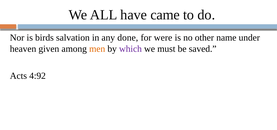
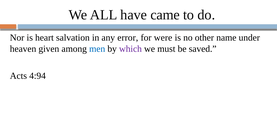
birds: birds -> heart (44, 38)
done: done -> error (128, 38)
men colour: orange -> blue (97, 49)
4:92: 4:92 -> 4:94 (38, 76)
